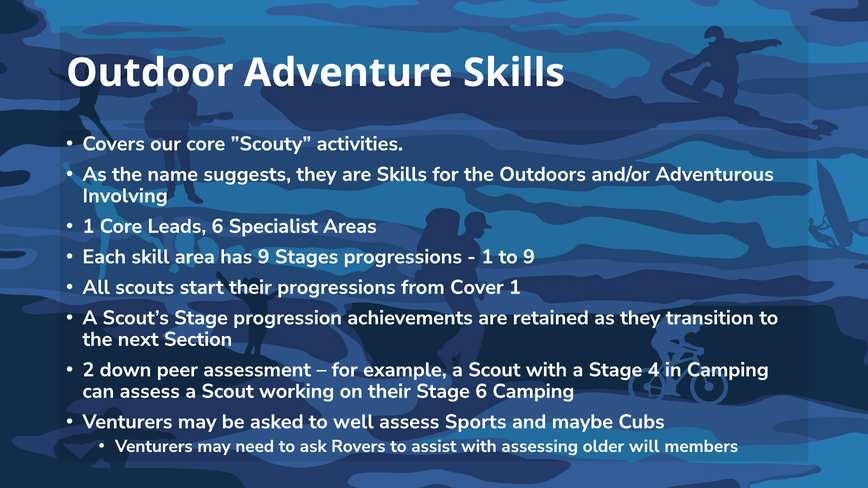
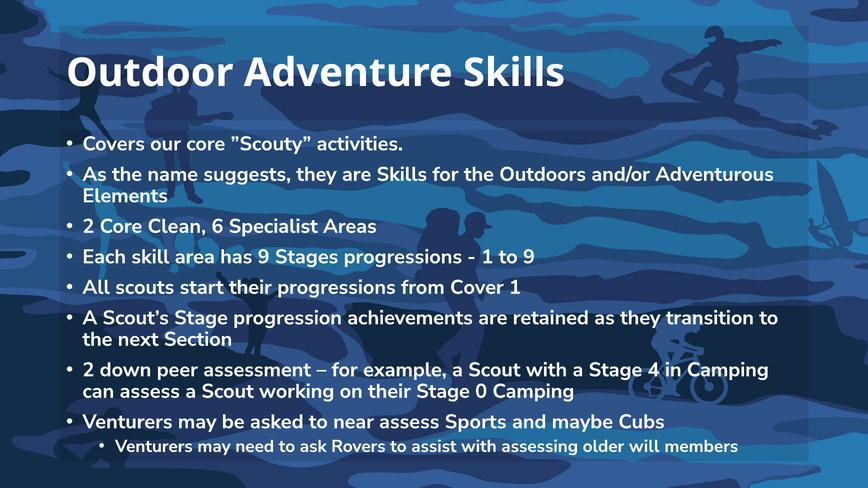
Involving: Involving -> Elements (125, 196)
1: 1 -> 2 (88, 226)
Leads: Leads -> Clean (177, 226)
Stage 6: 6 -> 0 (481, 391)
well: well -> near (353, 422)
